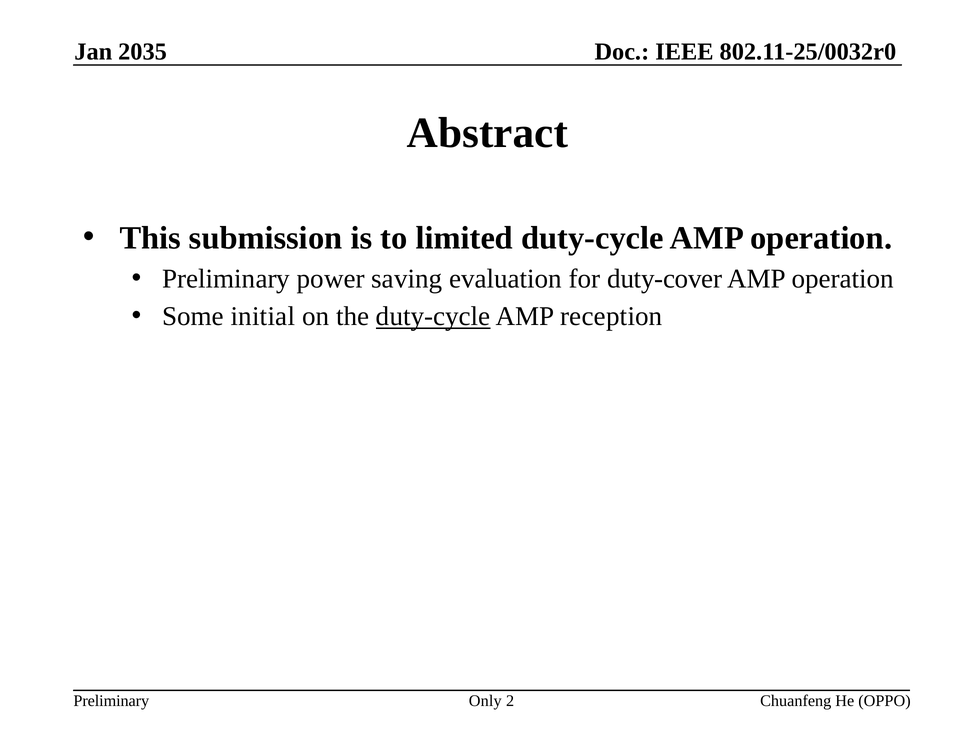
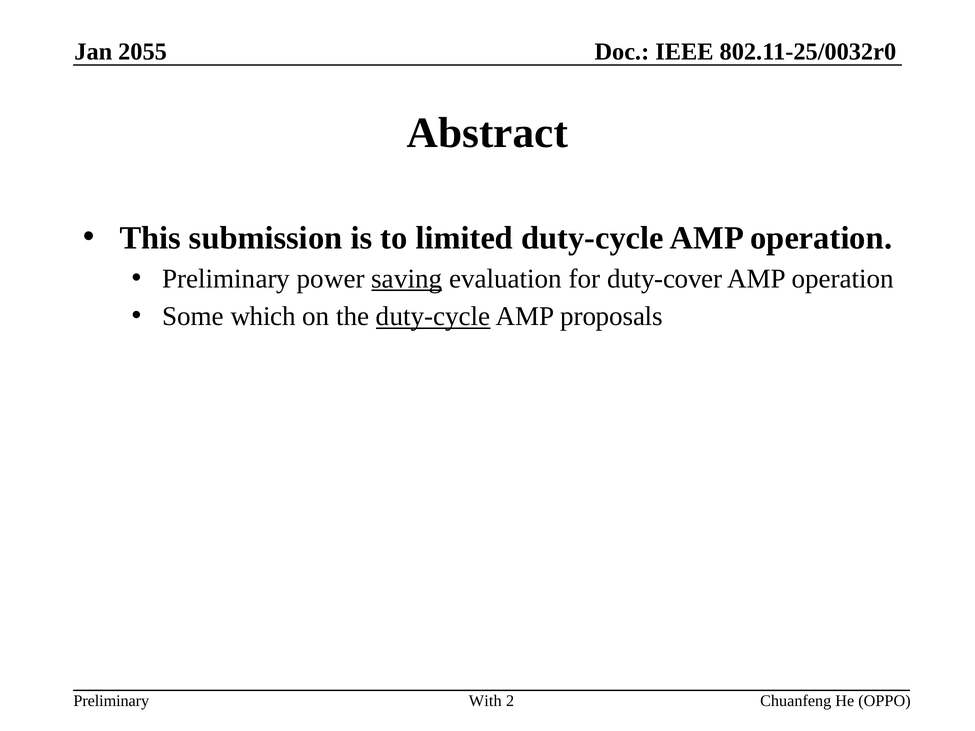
2035: 2035 -> 2055 (143, 52)
saving underline: none -> present (407, 279)
initial: initial -> which (263, 317)
reception: reception -> proposals (612, 317)
Only: Only -> With (485, 701)
